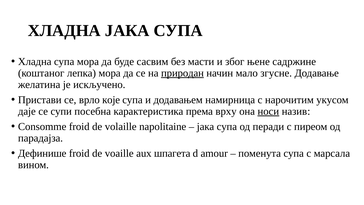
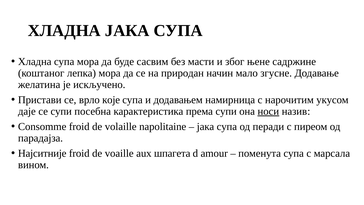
природан underline: present -> none (182, 73)
према врху: врху -> супи (226, 111)
Дефинише: Дефинише -> Најситније (42, 153)
